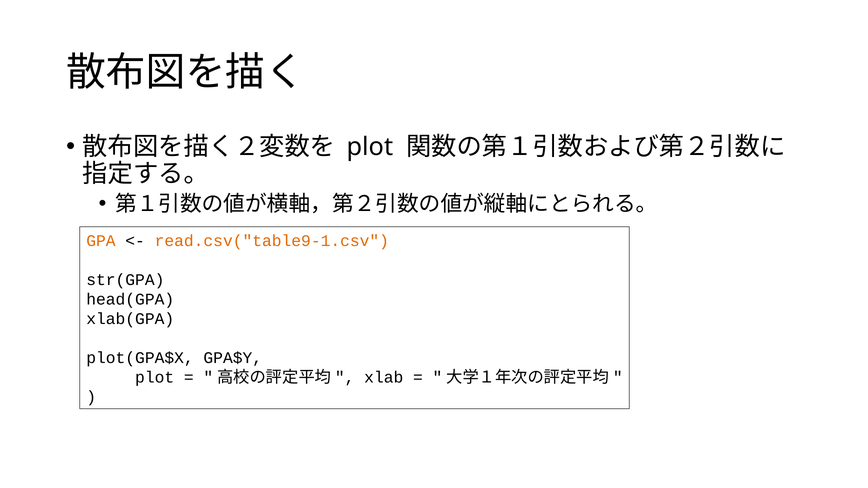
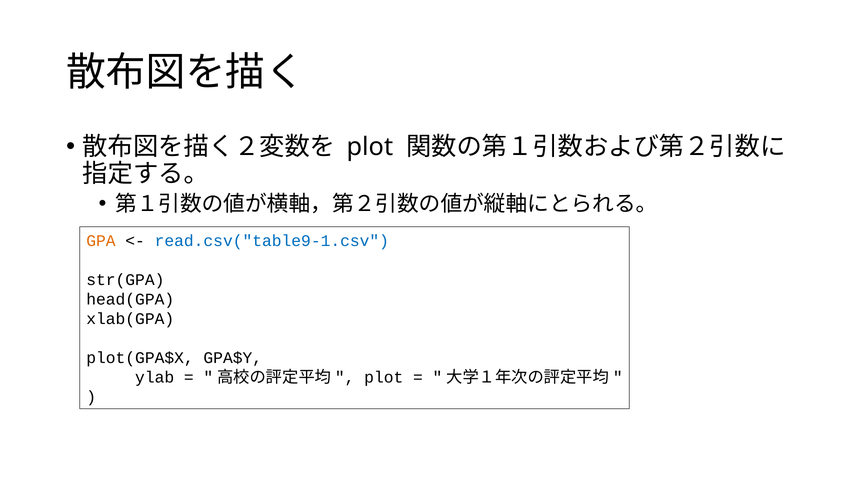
read.csv("table9-1.csv colour: orange -> blue (272, 241)
plot: plot -> ylab (155, 378)
xlab: xlab -> plot (384, 378)
